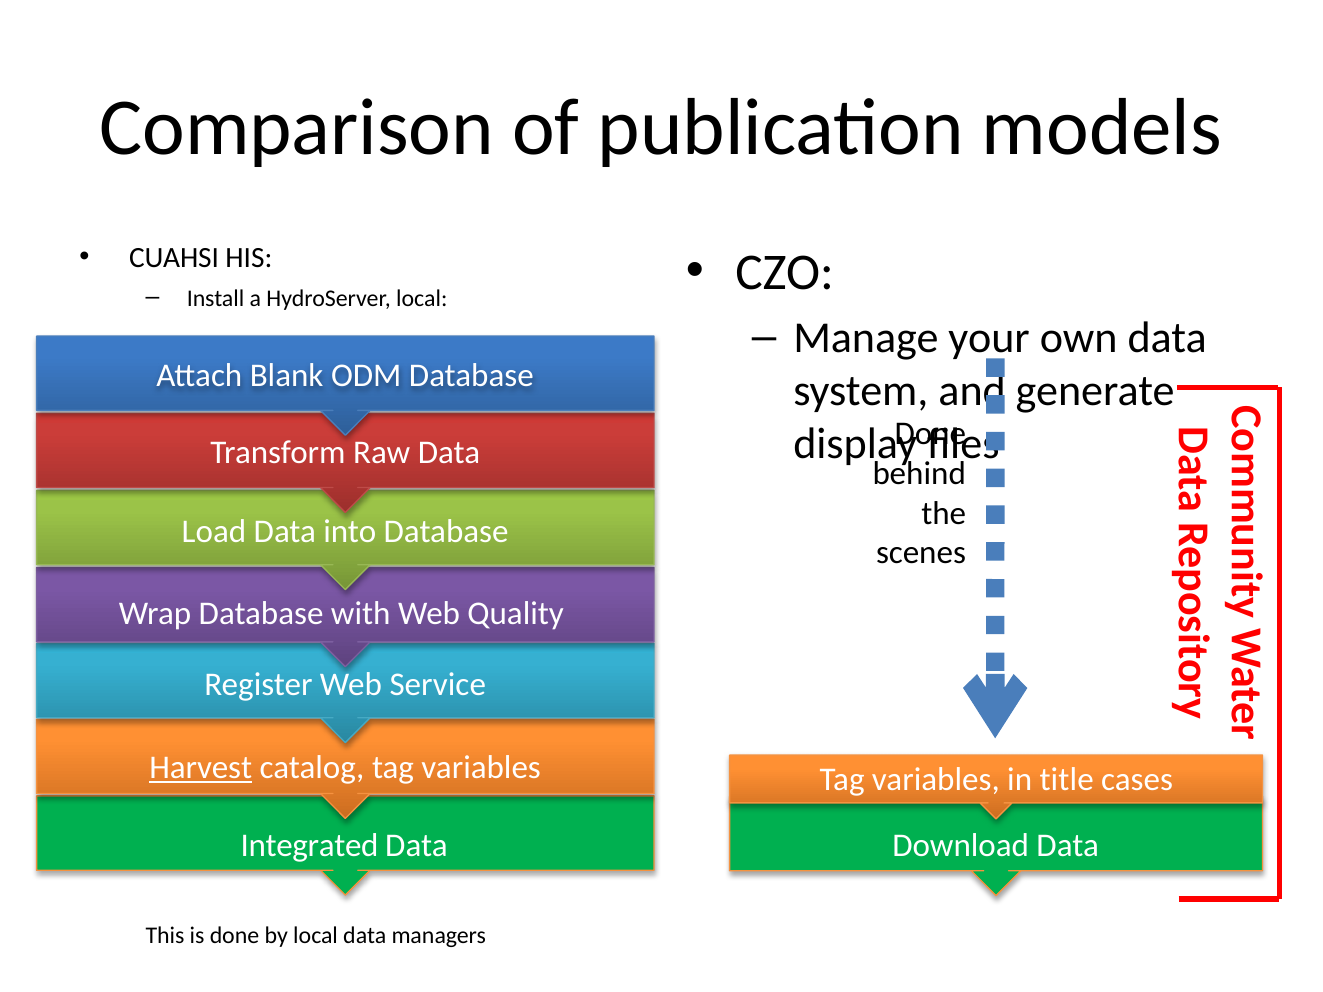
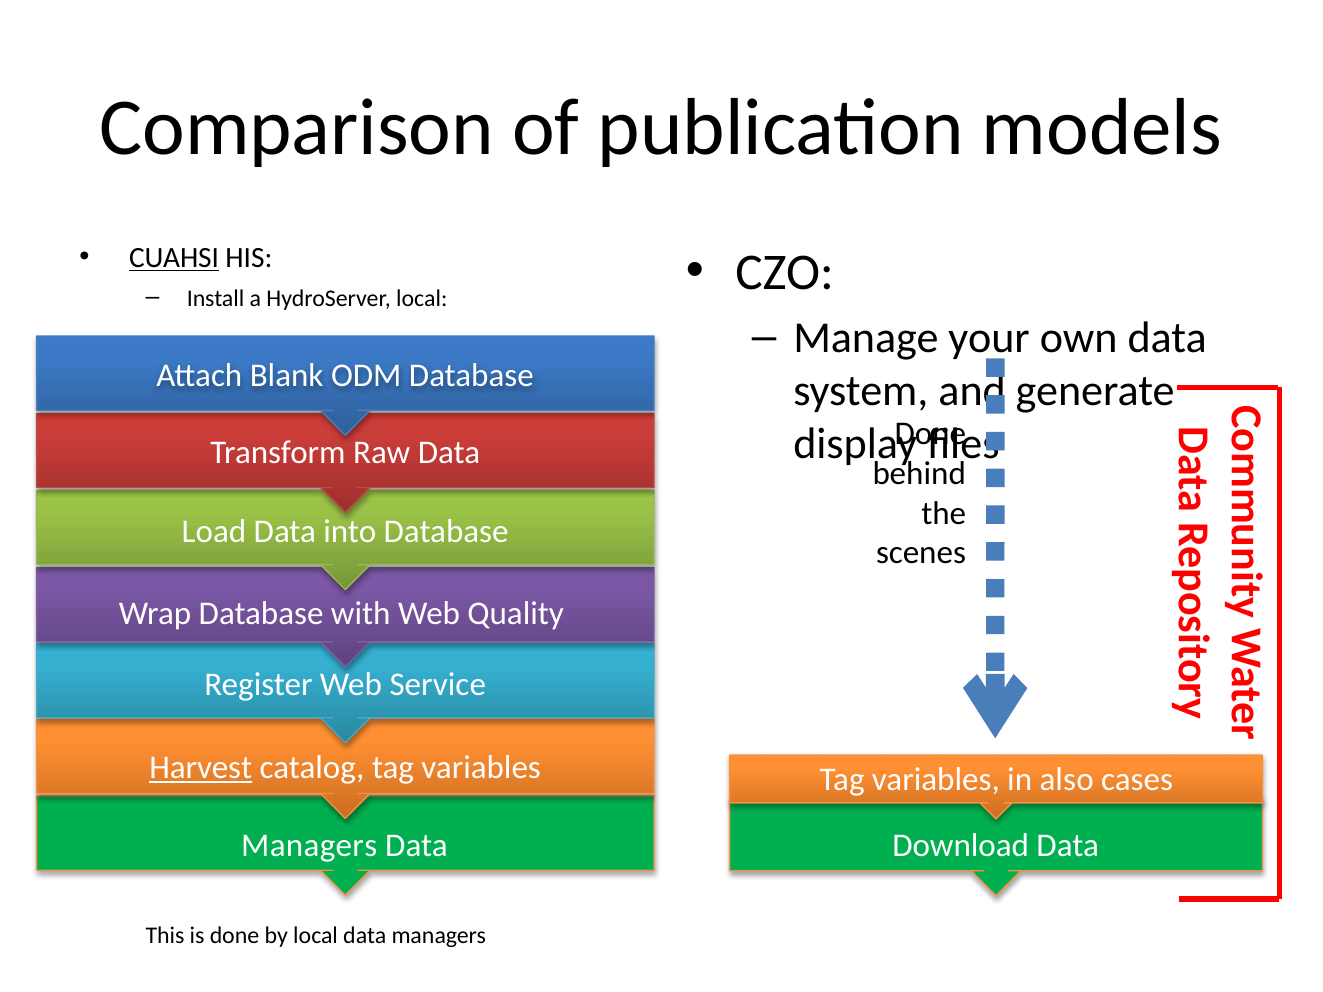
CUAHSI underline: none -> present (174, 258)
title: title -> also (1067, 779)
Integrated: Integrated -> Managers (309, 845)
